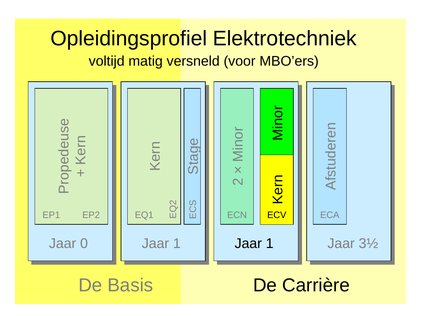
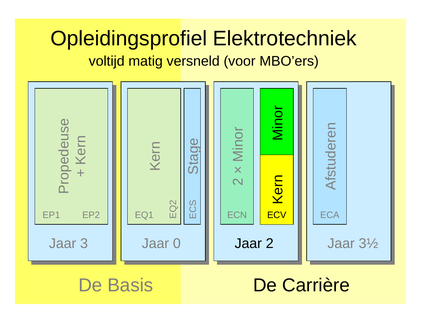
0: 0 -> 3 (84, 243)
1: 1 -> 0 (177, 243)
1: 1 -> 2 (270, 243)
